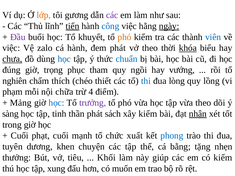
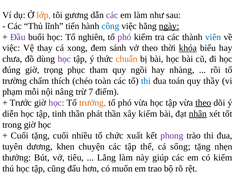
tiến underline: present -> none (72, 26)
khuyết: khuyết -> nghiên (92, 37)
phó colour: orange -> purple (124, 37)
zalo: zalo -> thay (45, 48)
cá hành: hành -> xong (77, 48)
đem phát: phát -> sánh (118, 48)
chưa underline: present -> none (12, 59)
học colour: blue -> purple (64, 59)
chuẩn colour: blue -> orange (127, 59)
vướng: vướng -> nhàng (182, 70)
nghiên: nghiên -> trường (15, 81)
thiết: thiết -> toàn (103, 81)
lòng: lòng -> toán (177, 81)
lồng: lồng -> thầy (211, 81)
chữa: chữa -> nâng (64, 92)
4: 4 -> 7 (91, 92)
Mảng: Mảng -> Trước (21, 103)
học colour: blue -> purple (56, 103)
trưởng colour: purple -> orange (93, 103)
theo underline: none -> present (203, 103)
sàng: sàng -> diễn (10, 114)
phát sách: sách -> thần (113, 114)
Cuối phạt: phạt -> tặng (41, 136)
mạnh: mạnh -> nhiều (82, 136)
phong colour: blue -> purple (172, 136)
bằng: bằng -> sống (180, 147)
Khối: Khối -> Lắng (106, 158)
xung: xung -> cũng (56, 169)
